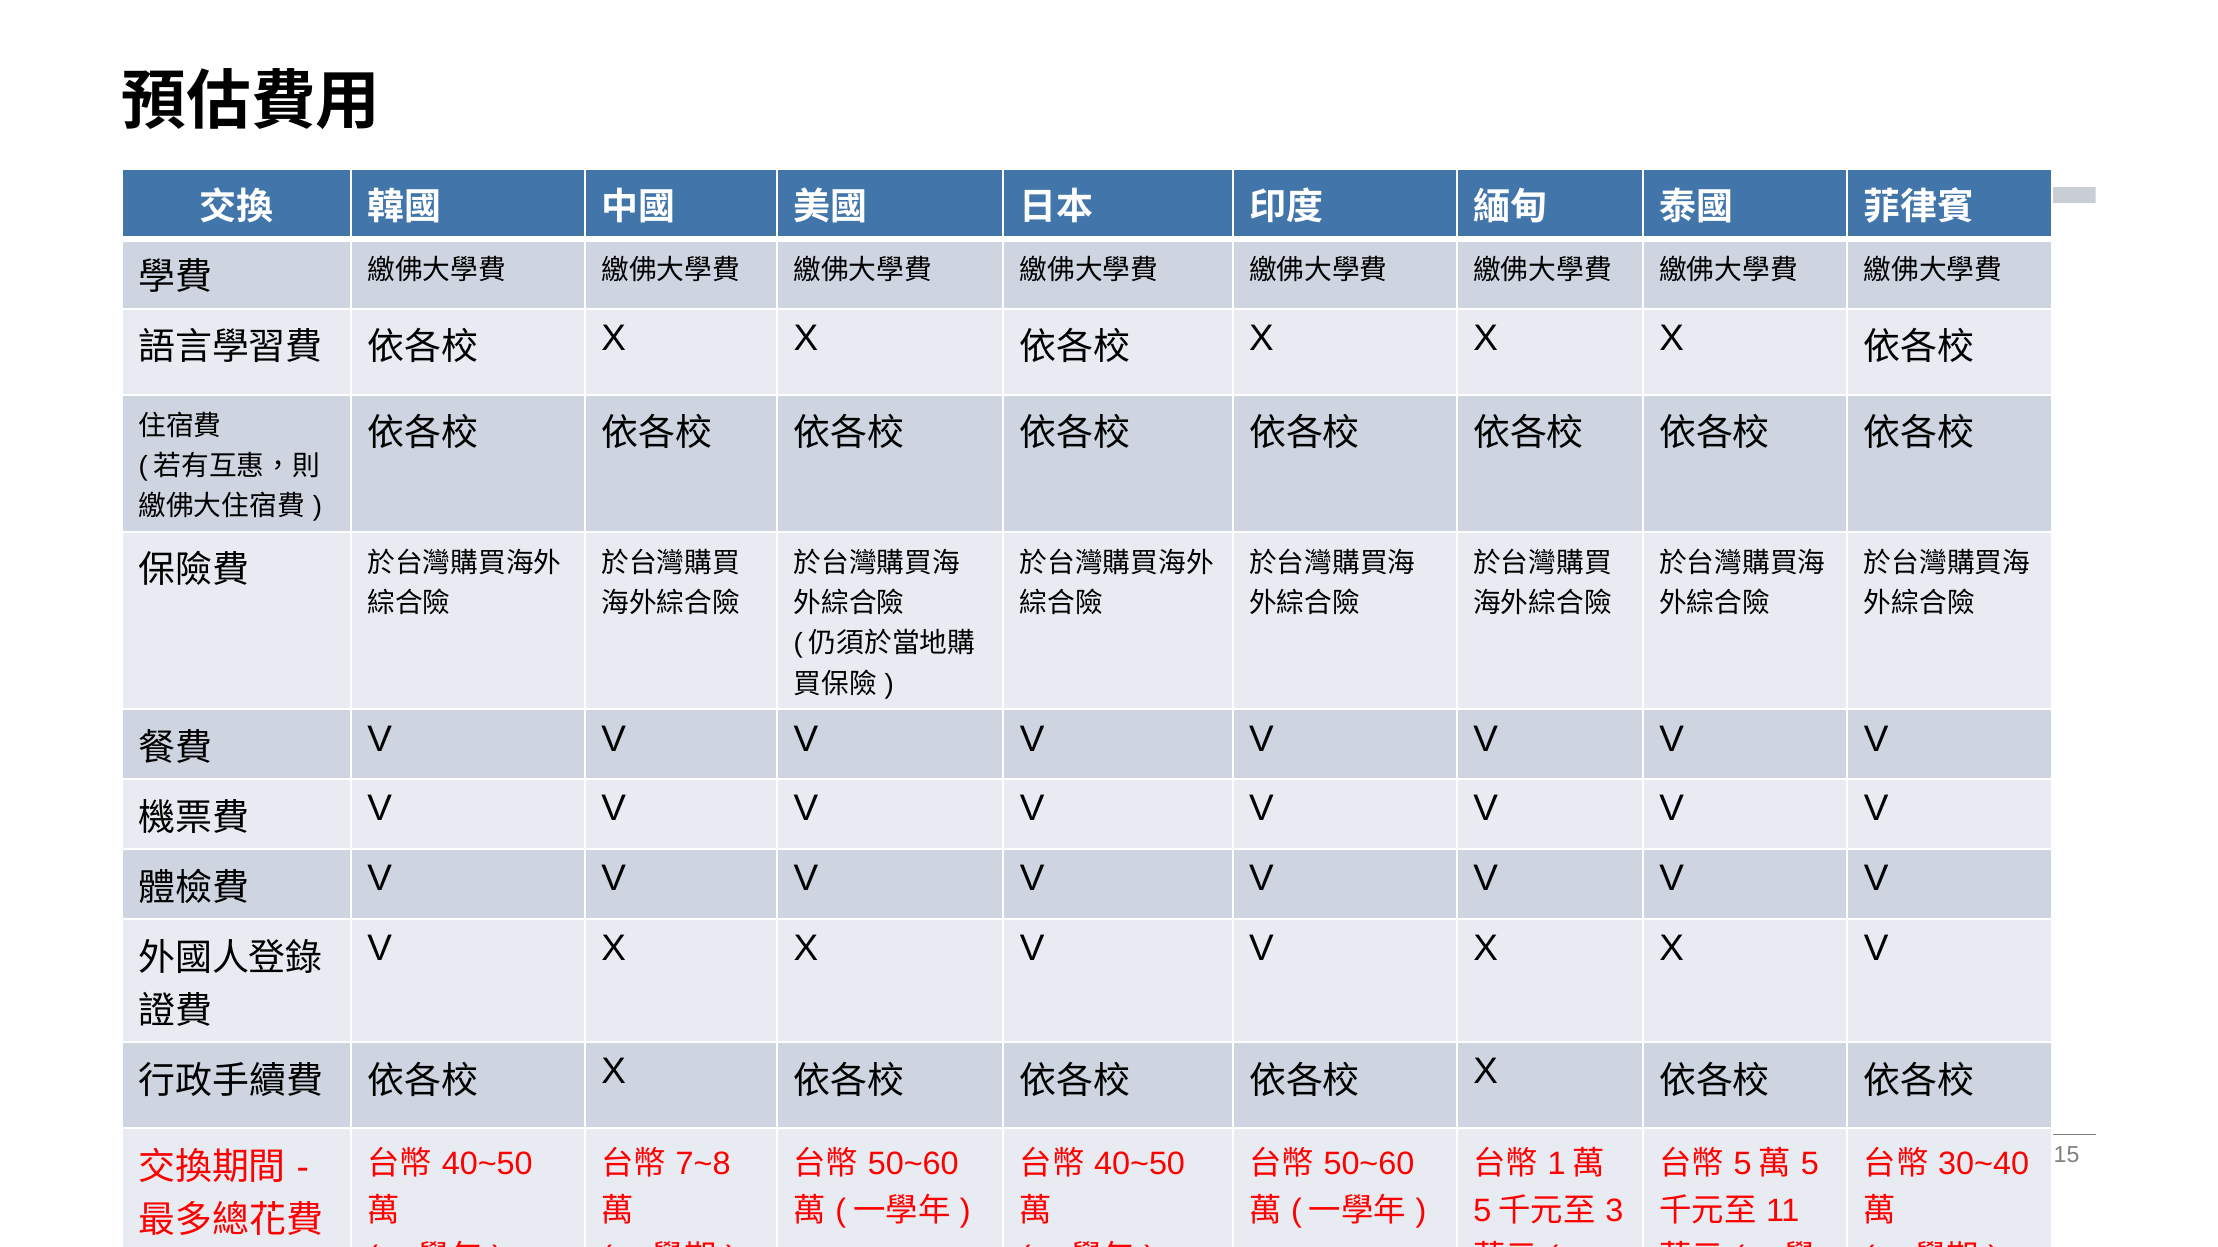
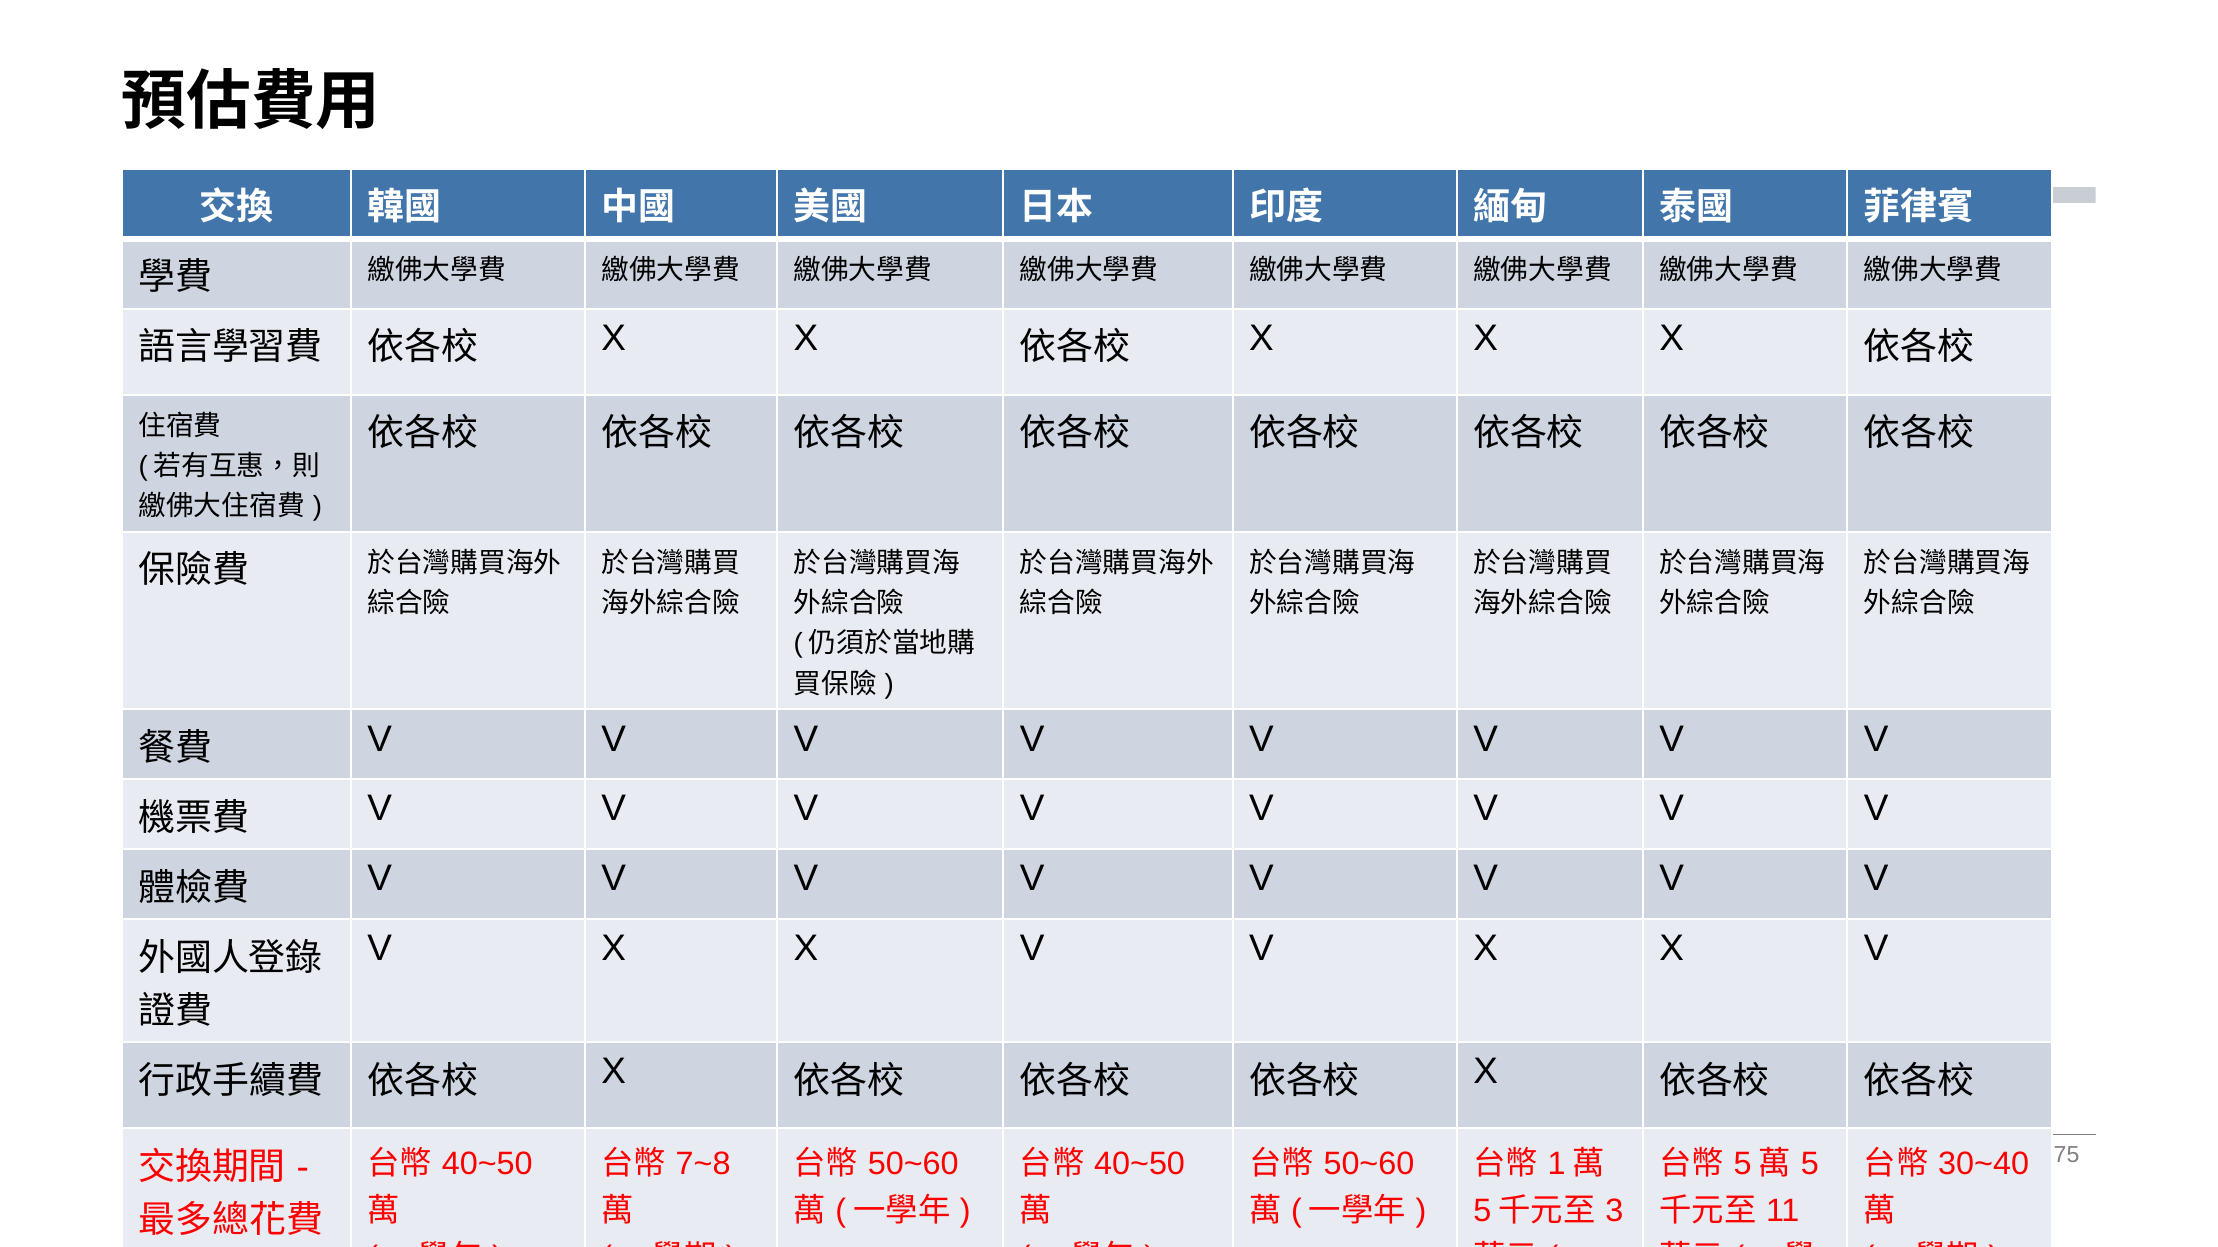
15: 15 -> 75 (2067, 1155)
